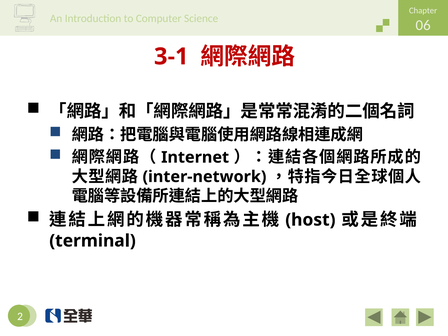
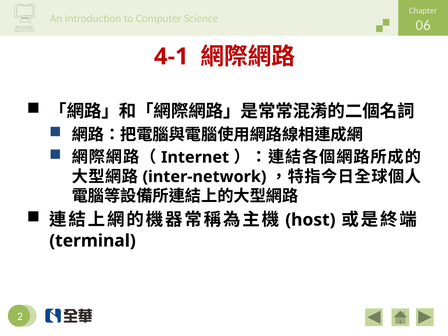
3-1: 3-1 -> 4-1 (171, 57)
